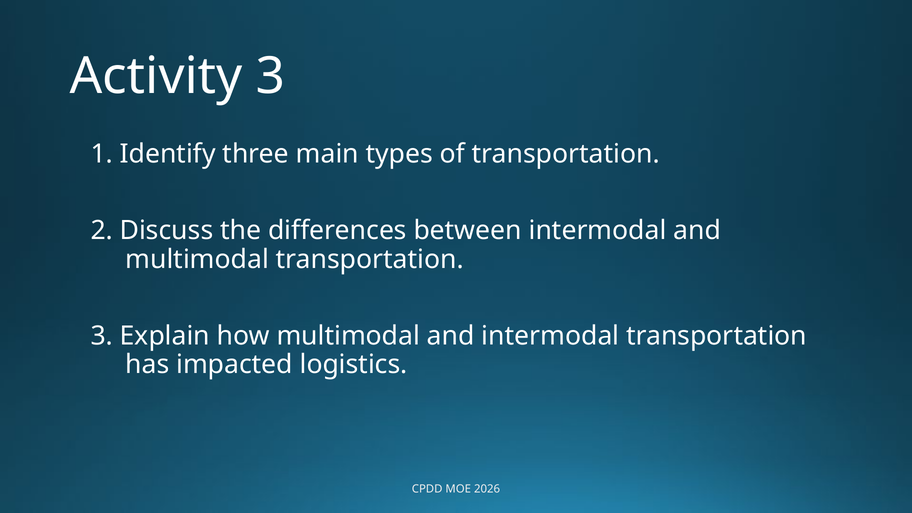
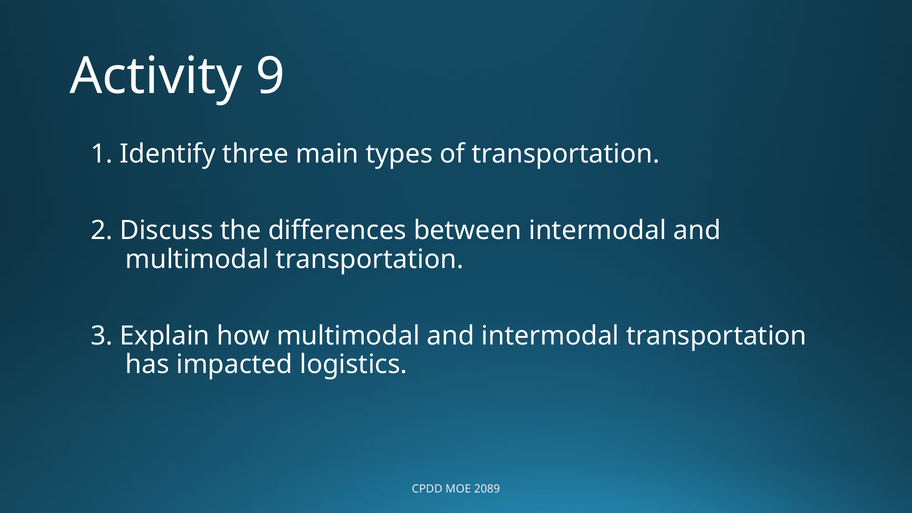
Activity 3: 3 -> 9 (271, 77)
2026: 2026 -> 2089 (487, 489)
